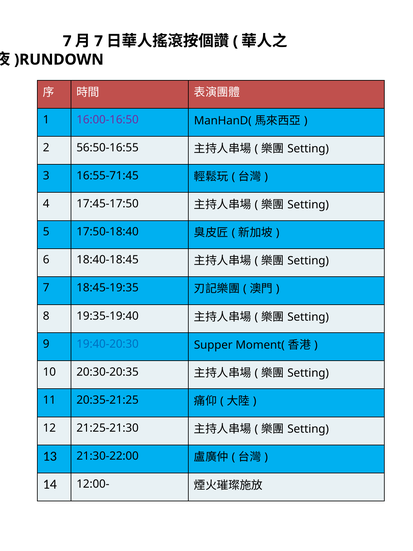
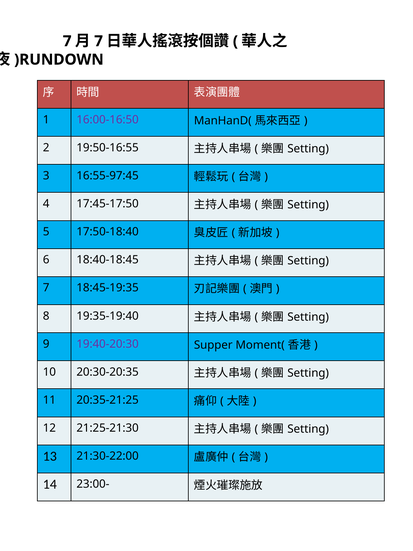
56:50-16:55: 56:50-16:55 -> 19:50-16:55 (108, 148)
16:55-71:45: 16:55-71:45 -> 16:55-97:45 (108, 176)
19:40-20:30 colour: blue -> purple (108, 344)
12:00-: 12:00- -> 23:00- (93, 484)
